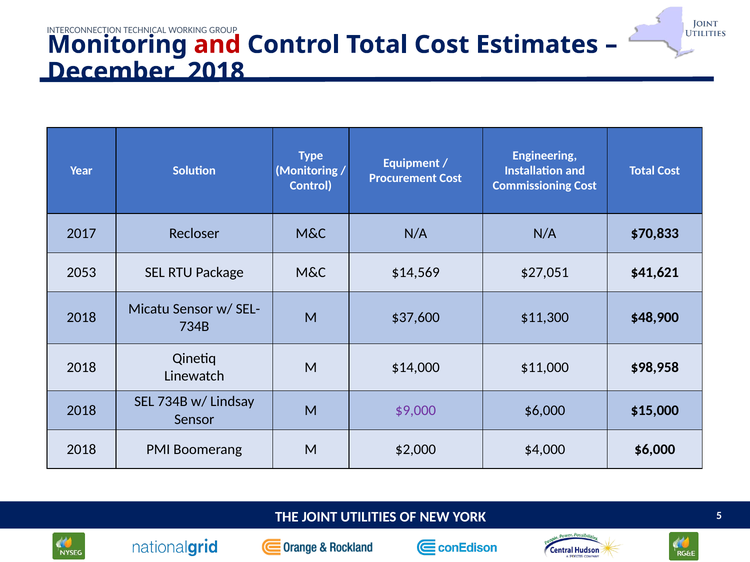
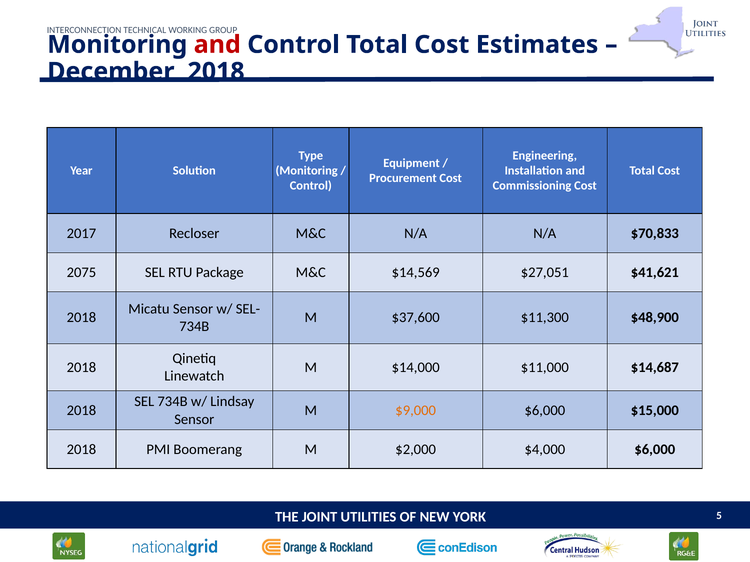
2053: 2053 -> 2075 (81, 273)
$98,958: $98,958 -> $14,687 (655, 368)
$9,000 colour: purple -> orange (416, 411)
